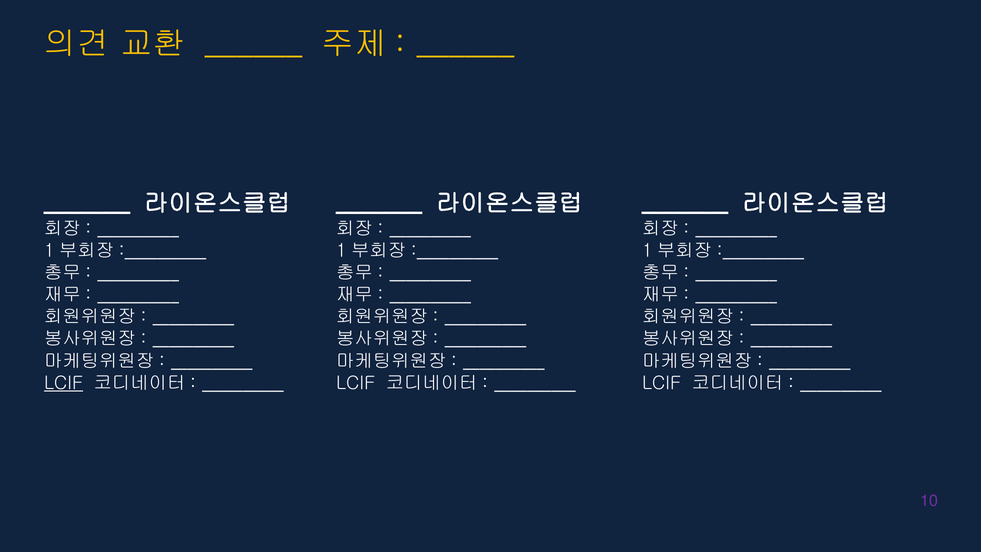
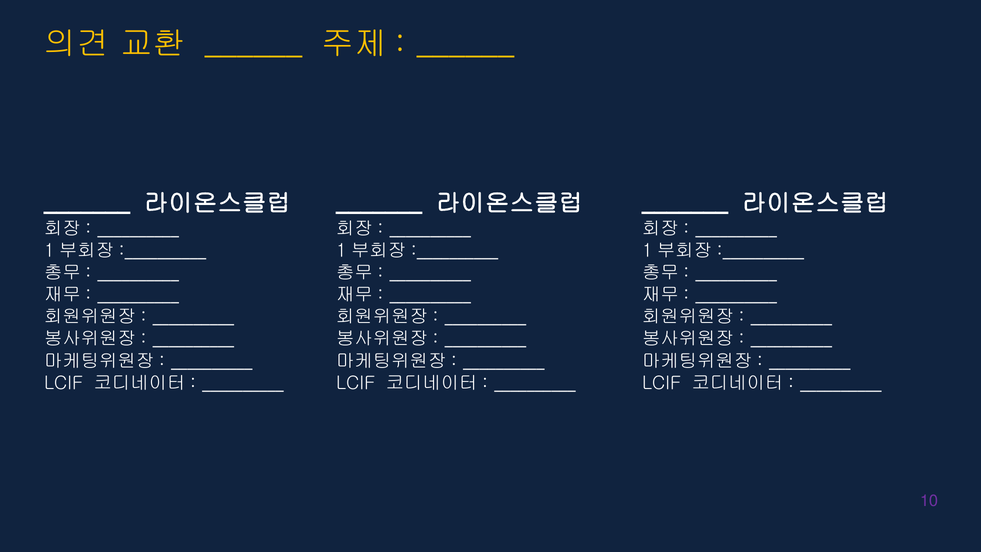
LCIF underline: present -> none (64, 383)
